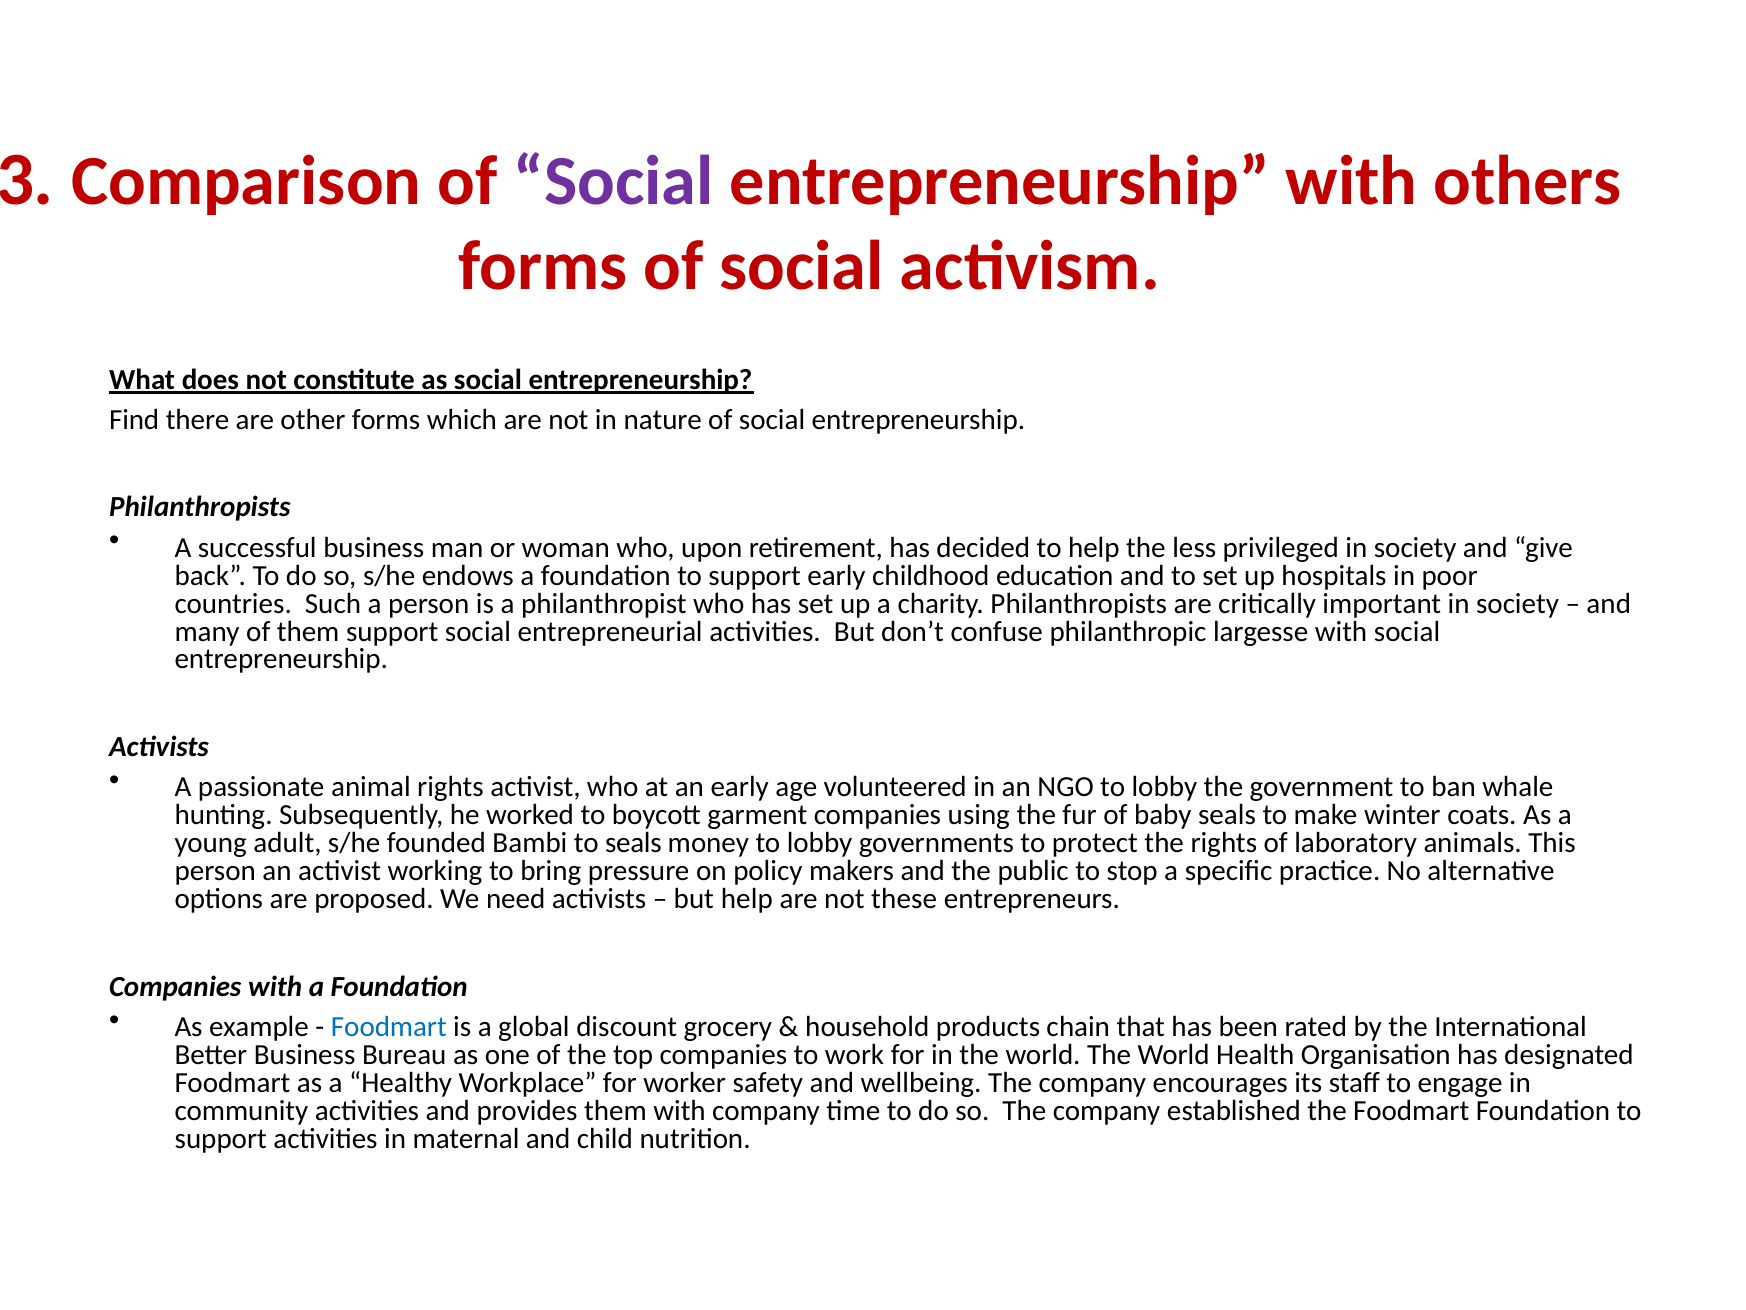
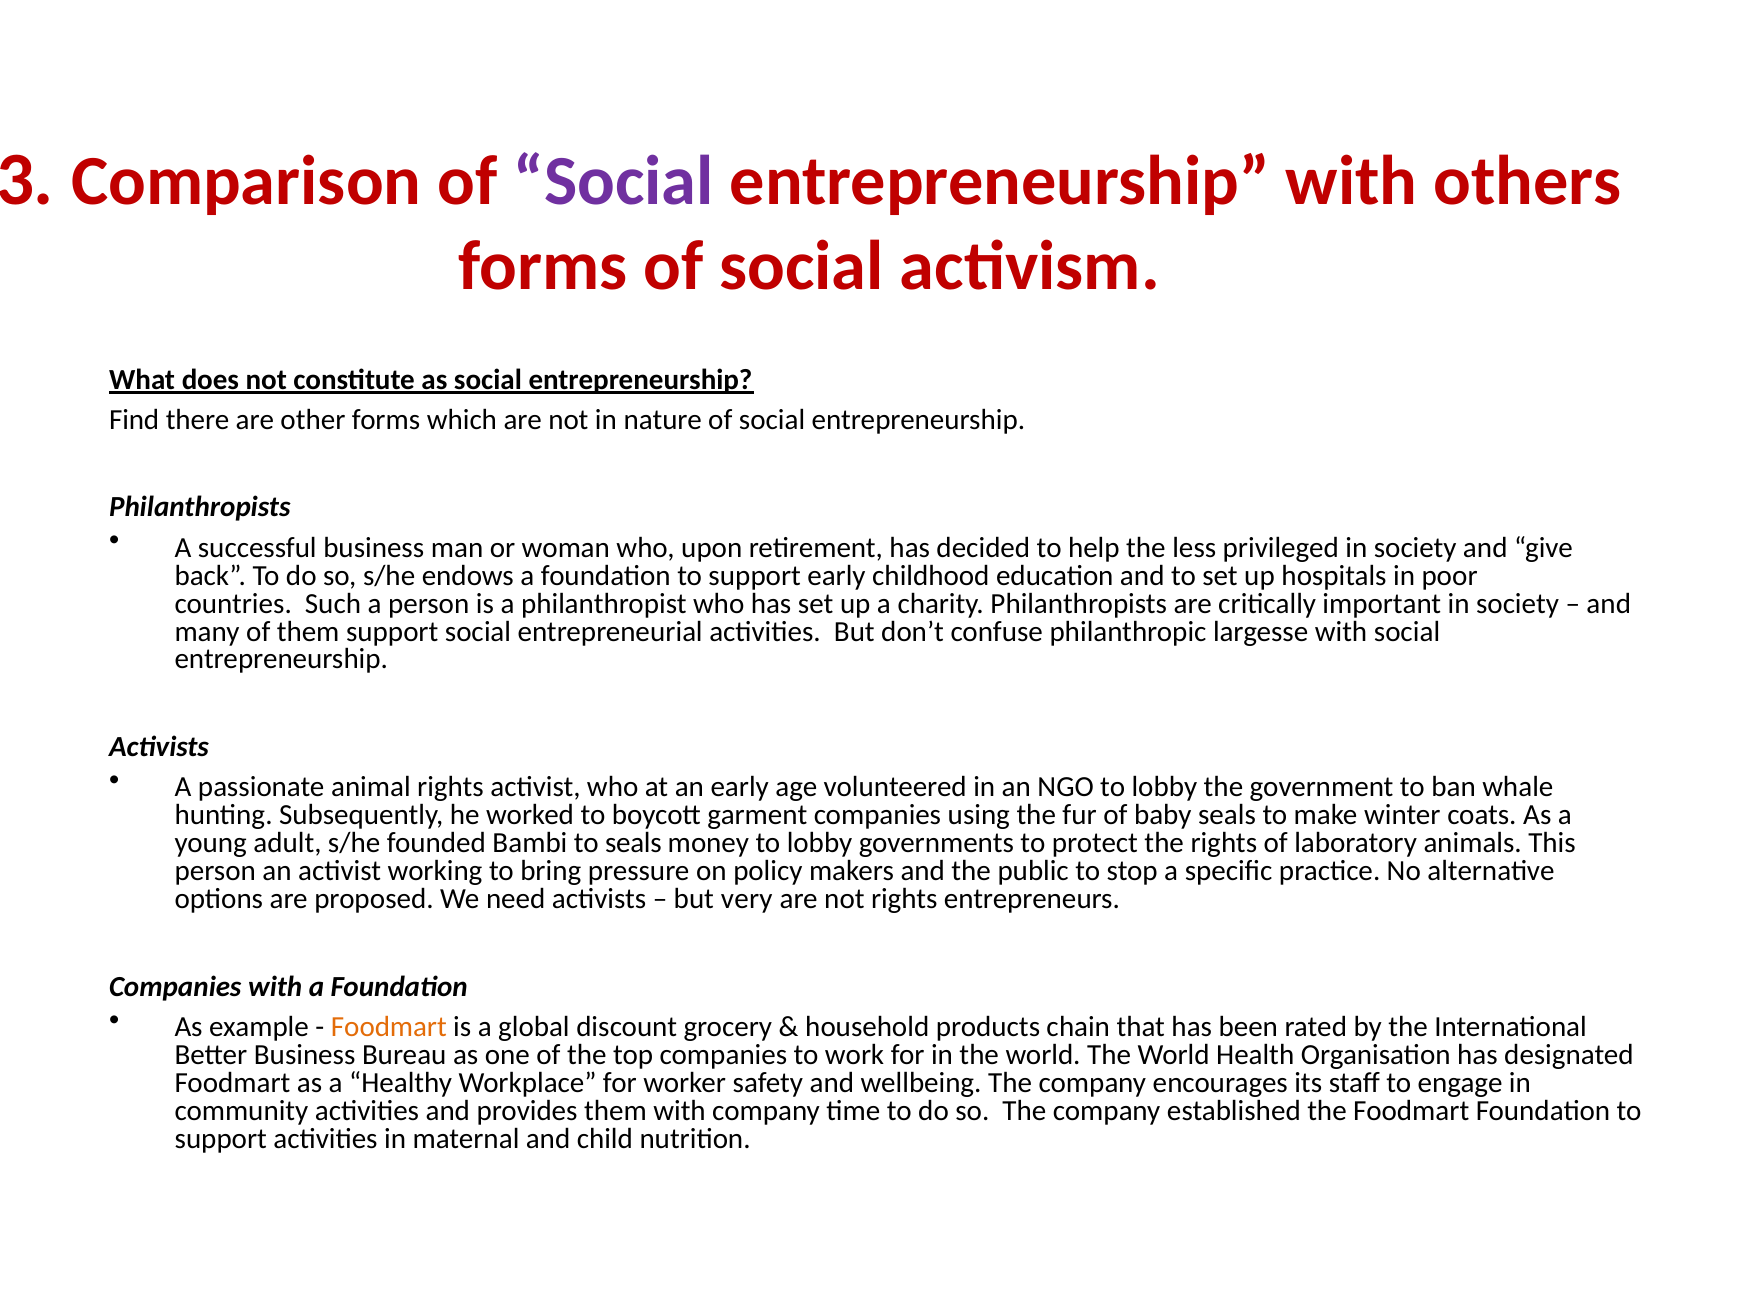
but help: help -> very (747, 899)
not these: these -> rights (904, 899)
Foodmart colour: blue -> orange (389, 1026)
